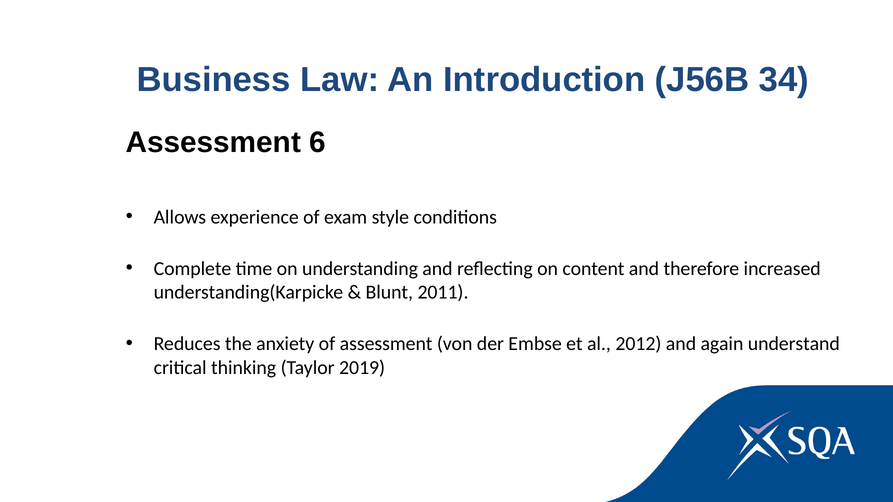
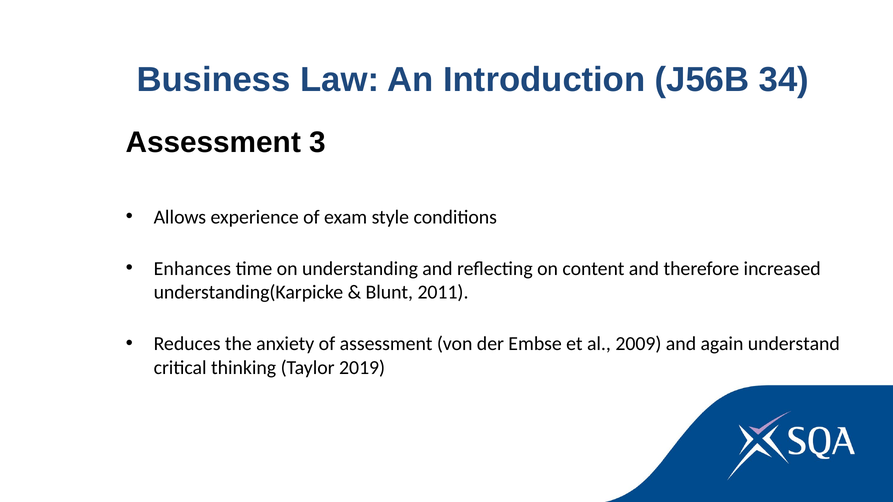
6: 6 -> 3 (317, 142)
Complete: Complete -> Enhances (192, 269)
2012: 2012 -> 2009 (638, 344)
